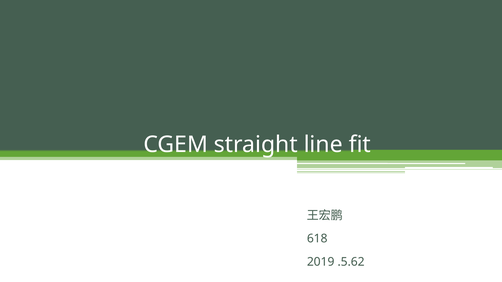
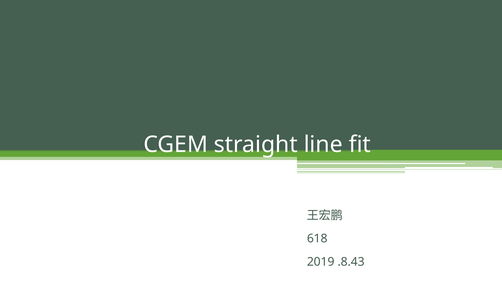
.5.62: .5.62 -> .8.43 (351, 262)
